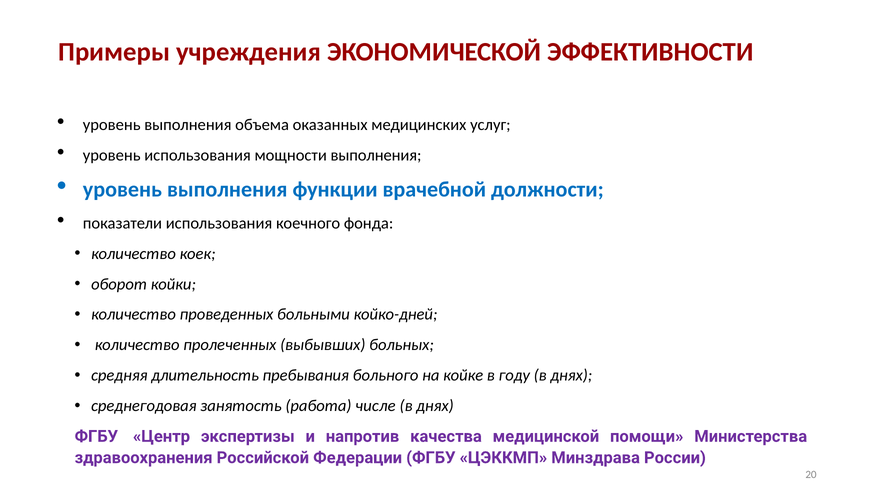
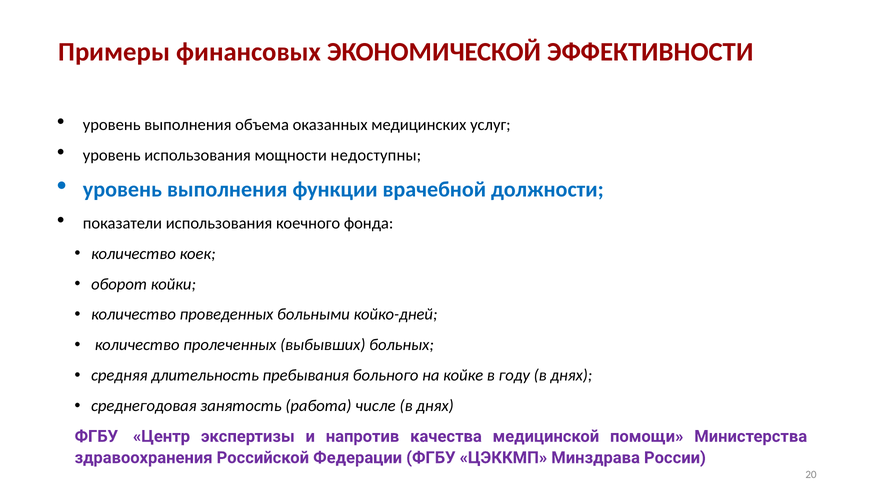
учреждения: учреждения -> финансовых (249, 52)
мощности выполнения: выполнения -> недоступны (376, 155)
